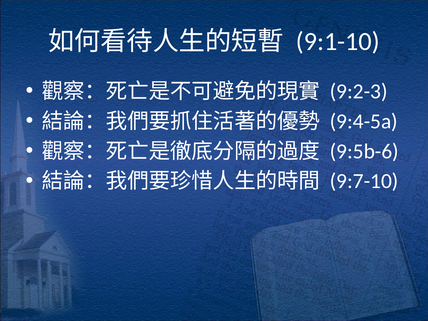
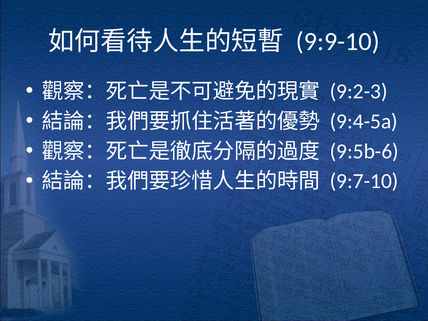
9:1-10: 9:1-10 -> 9:9-10 (338, 41)
